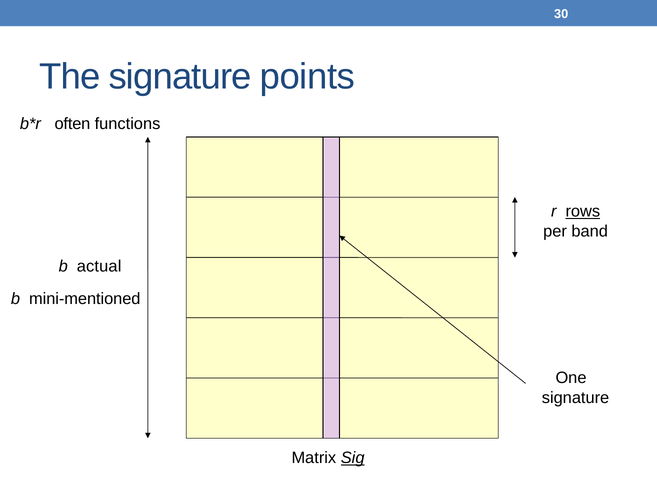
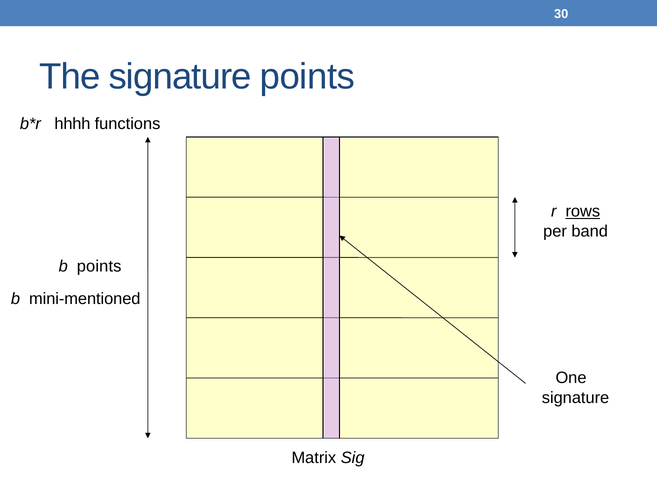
often: often -> hhhh (72, 124)
b actual: actual -> points (99, 266)
Sig underline: present -> none (353, 458)
